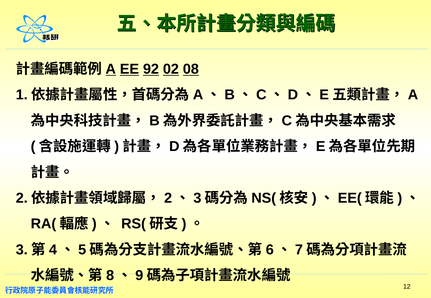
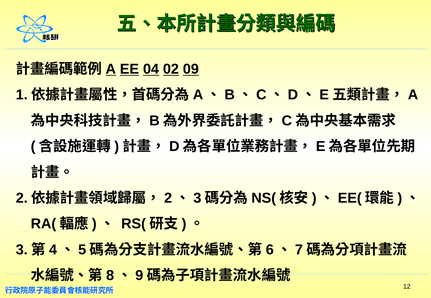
92: 92 -> 04 (151, 69)
08: 08 -> 09 (191, 69)
